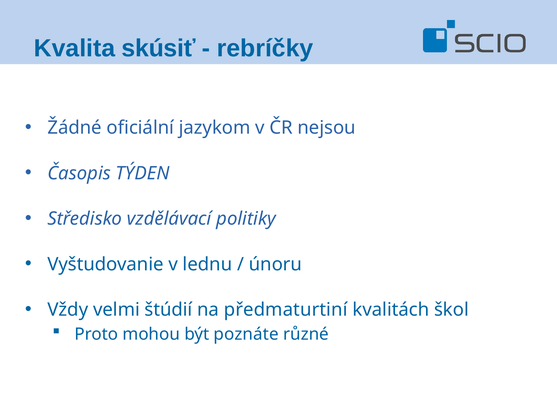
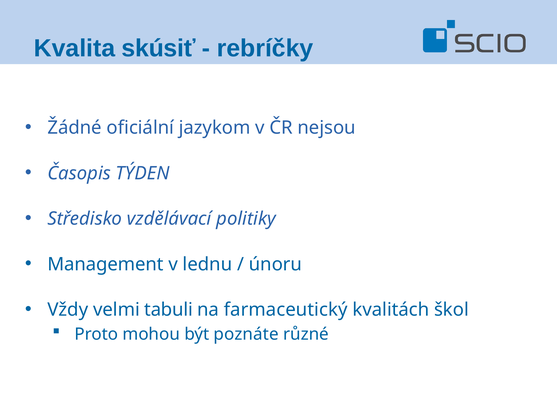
Vyštudovanie: Vyštudovanie -> Management (106, 264)
štúdií: štúdií -> tabuli (169, 310)
předmaturtiní: předmaturtiní -> farmaceutický (286, 310)
